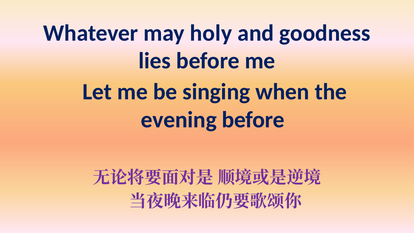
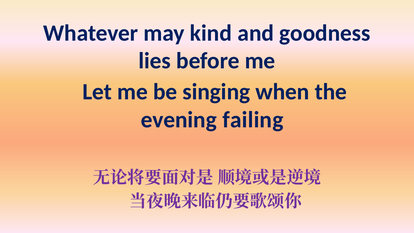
holy: holy -> kind (211, 33)
evening before: before -> failing (253, 120)
